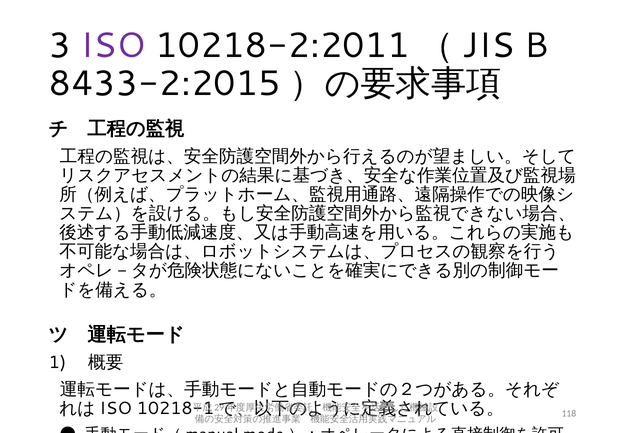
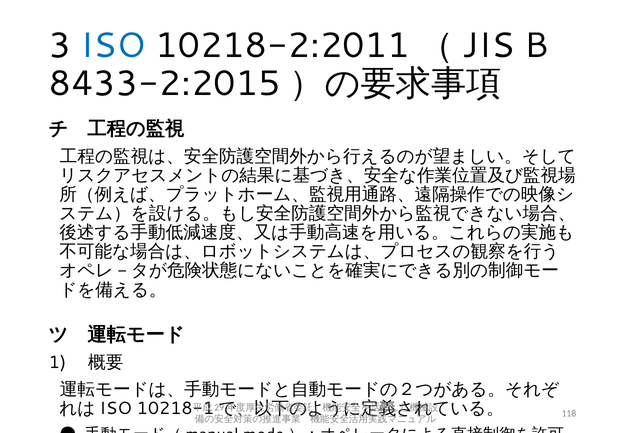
ISO colour: purple -> blue (113, 46)
